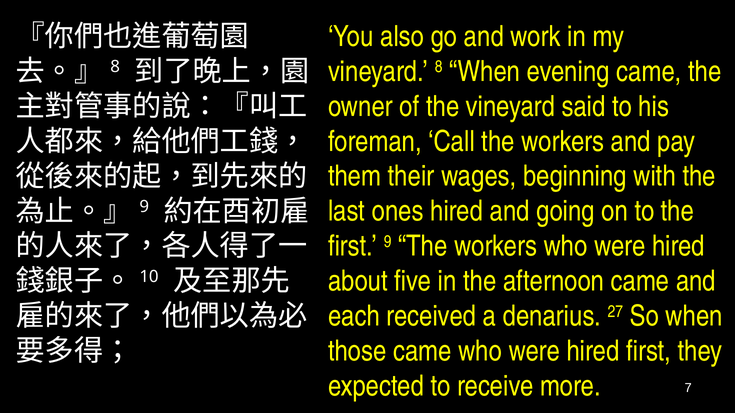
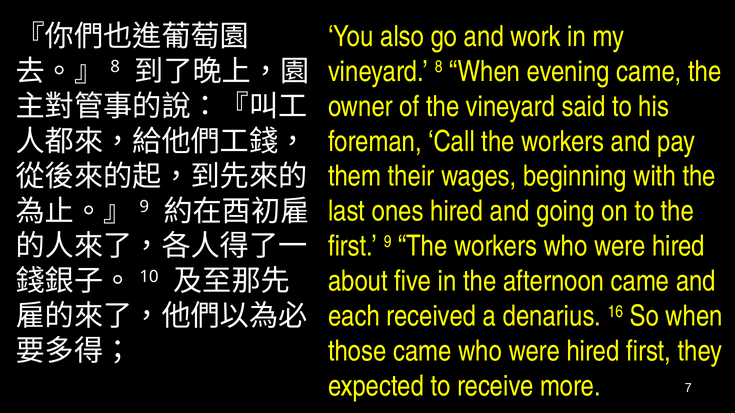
27: 27 -> 16 (615, 312)
